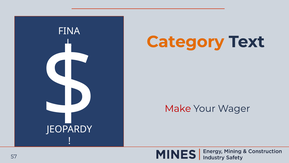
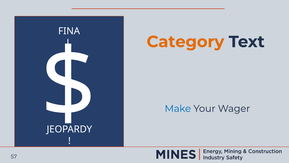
Make colour: red -> blue (178, 108)
